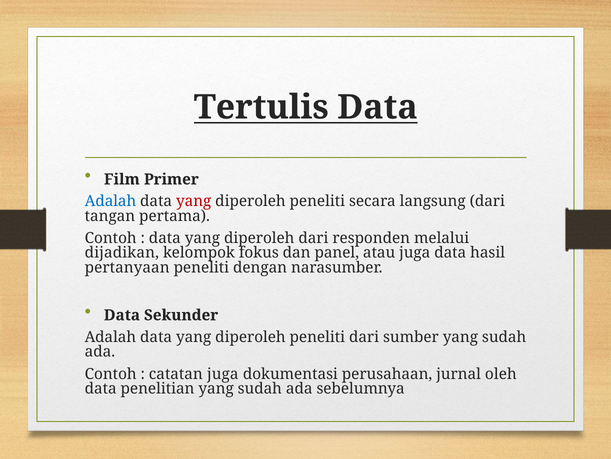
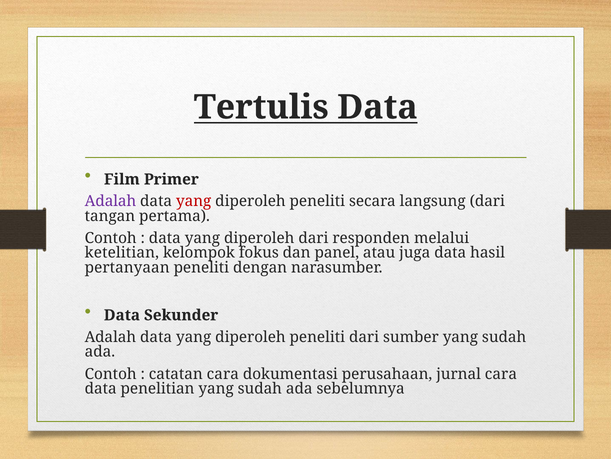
Adalah colour: blue -> purple (110, 201)
dijadikan: dijadikan -> ketelitian (122, 252)
catatan juga: juga -> cara (223, 373)
jurnal oleh: oleh -> cara (501, 373)
